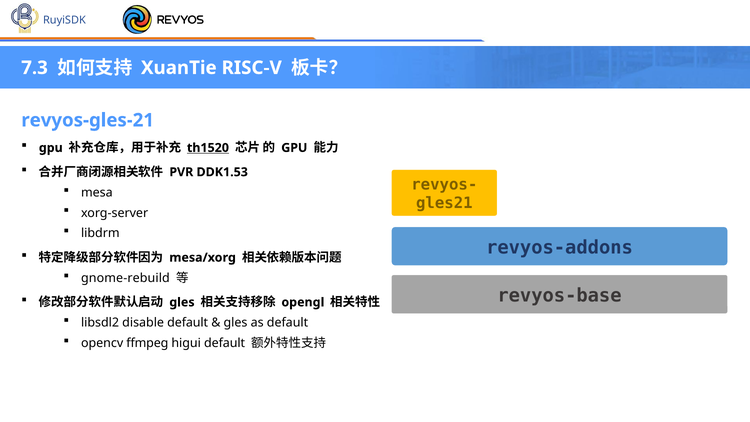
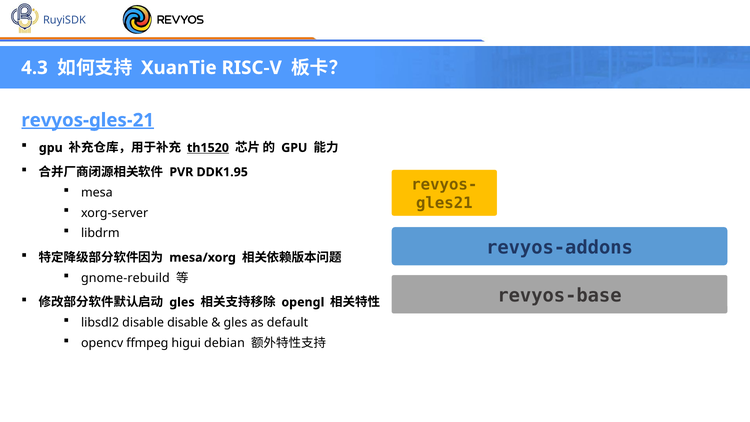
7.3: 7.3 -> 4.3 (35, 68)
revyos-gles-21 underline: none -> present (88, 120)
DDK1.53: DDK1.53 -> DDK1.95 (222, 172)
disable default: default -> disable (188, 323)
higui default: default -> debian (224, 343)
